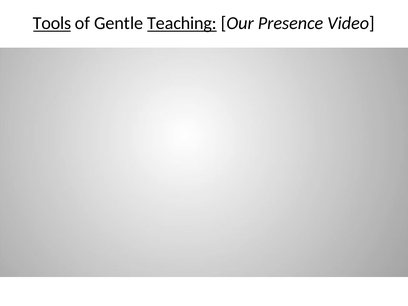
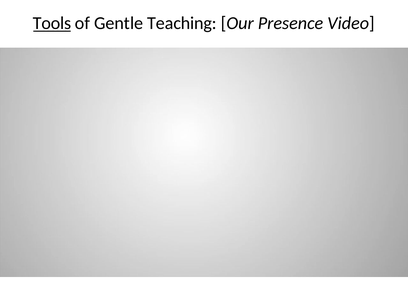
Teaching underline: present -> none (182, 23)
